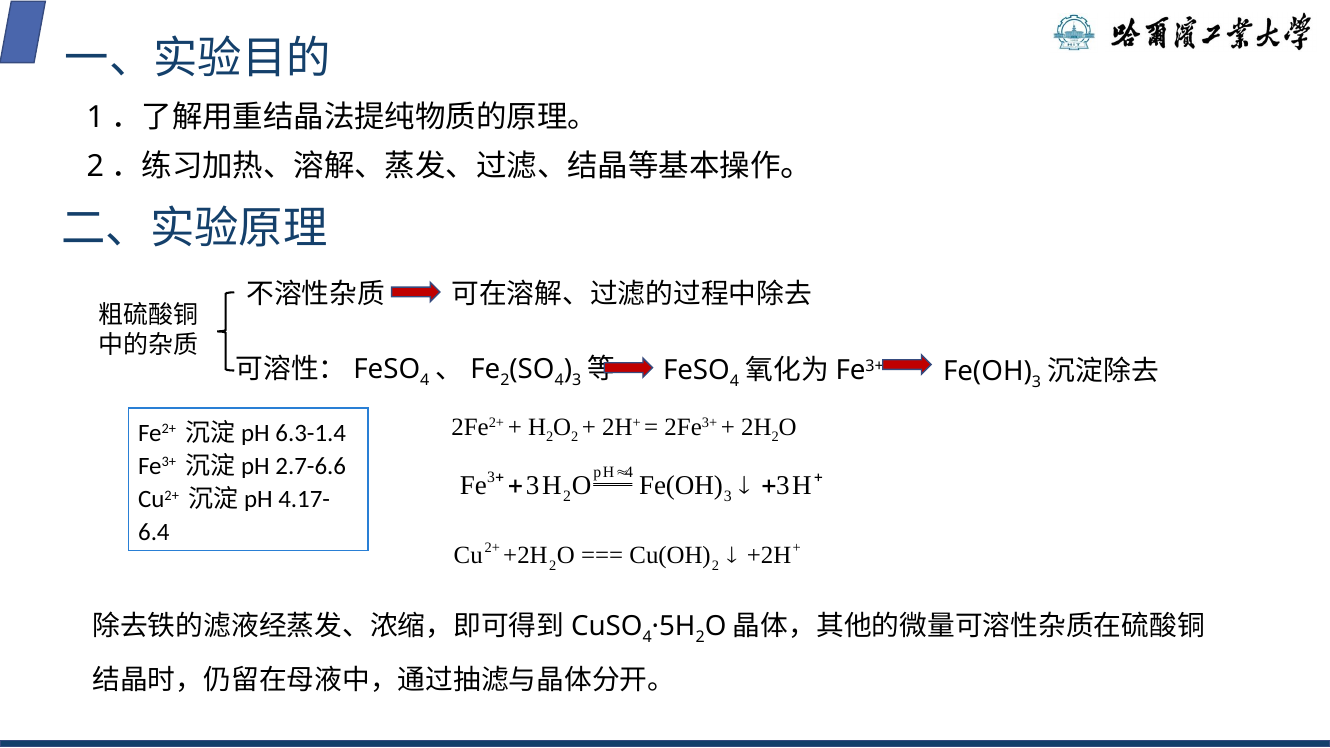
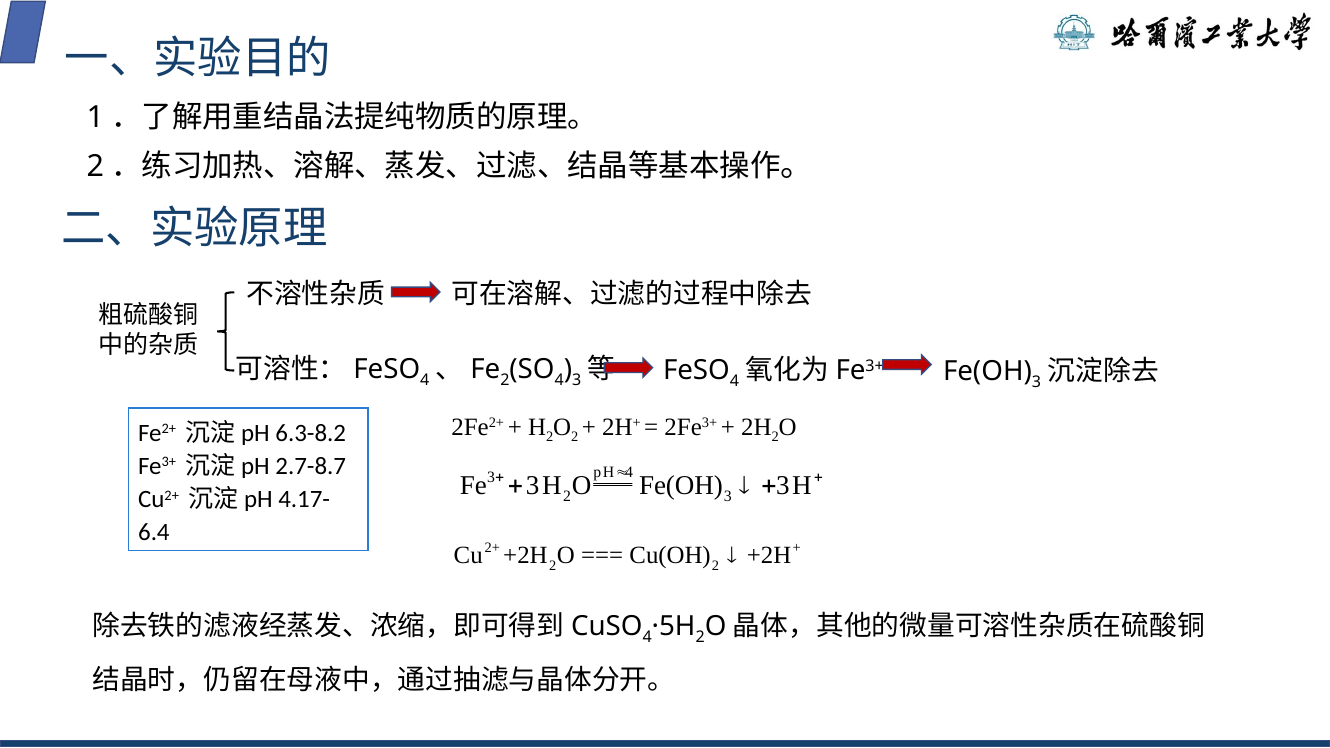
6.3-1.4: 6.3-1.4 -> 6.3-8.2 (311, 433)
2.7-6.6: 2.7-6.6 -> 2.7-8.7 (311, 466)
